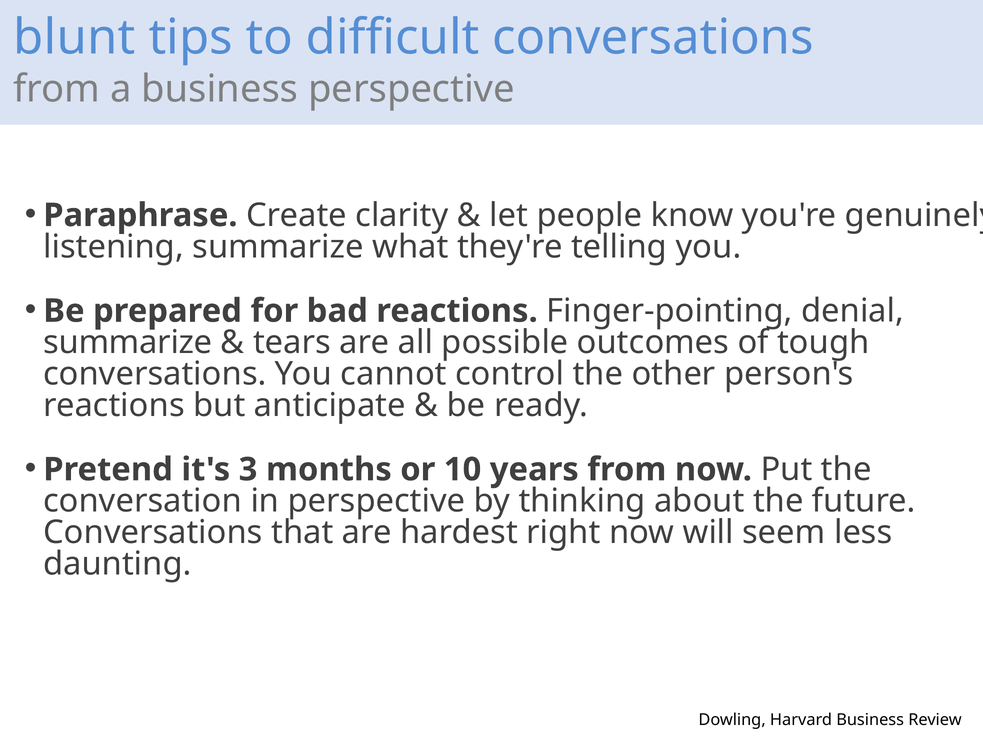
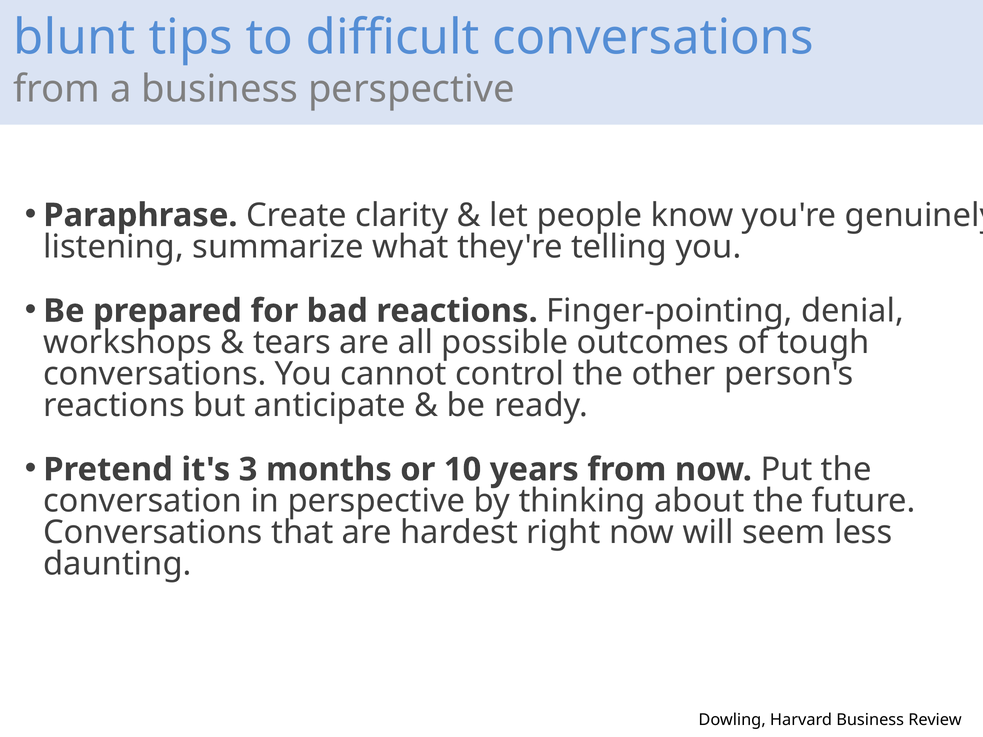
summarize: summarize -> workshops (128, 343)
